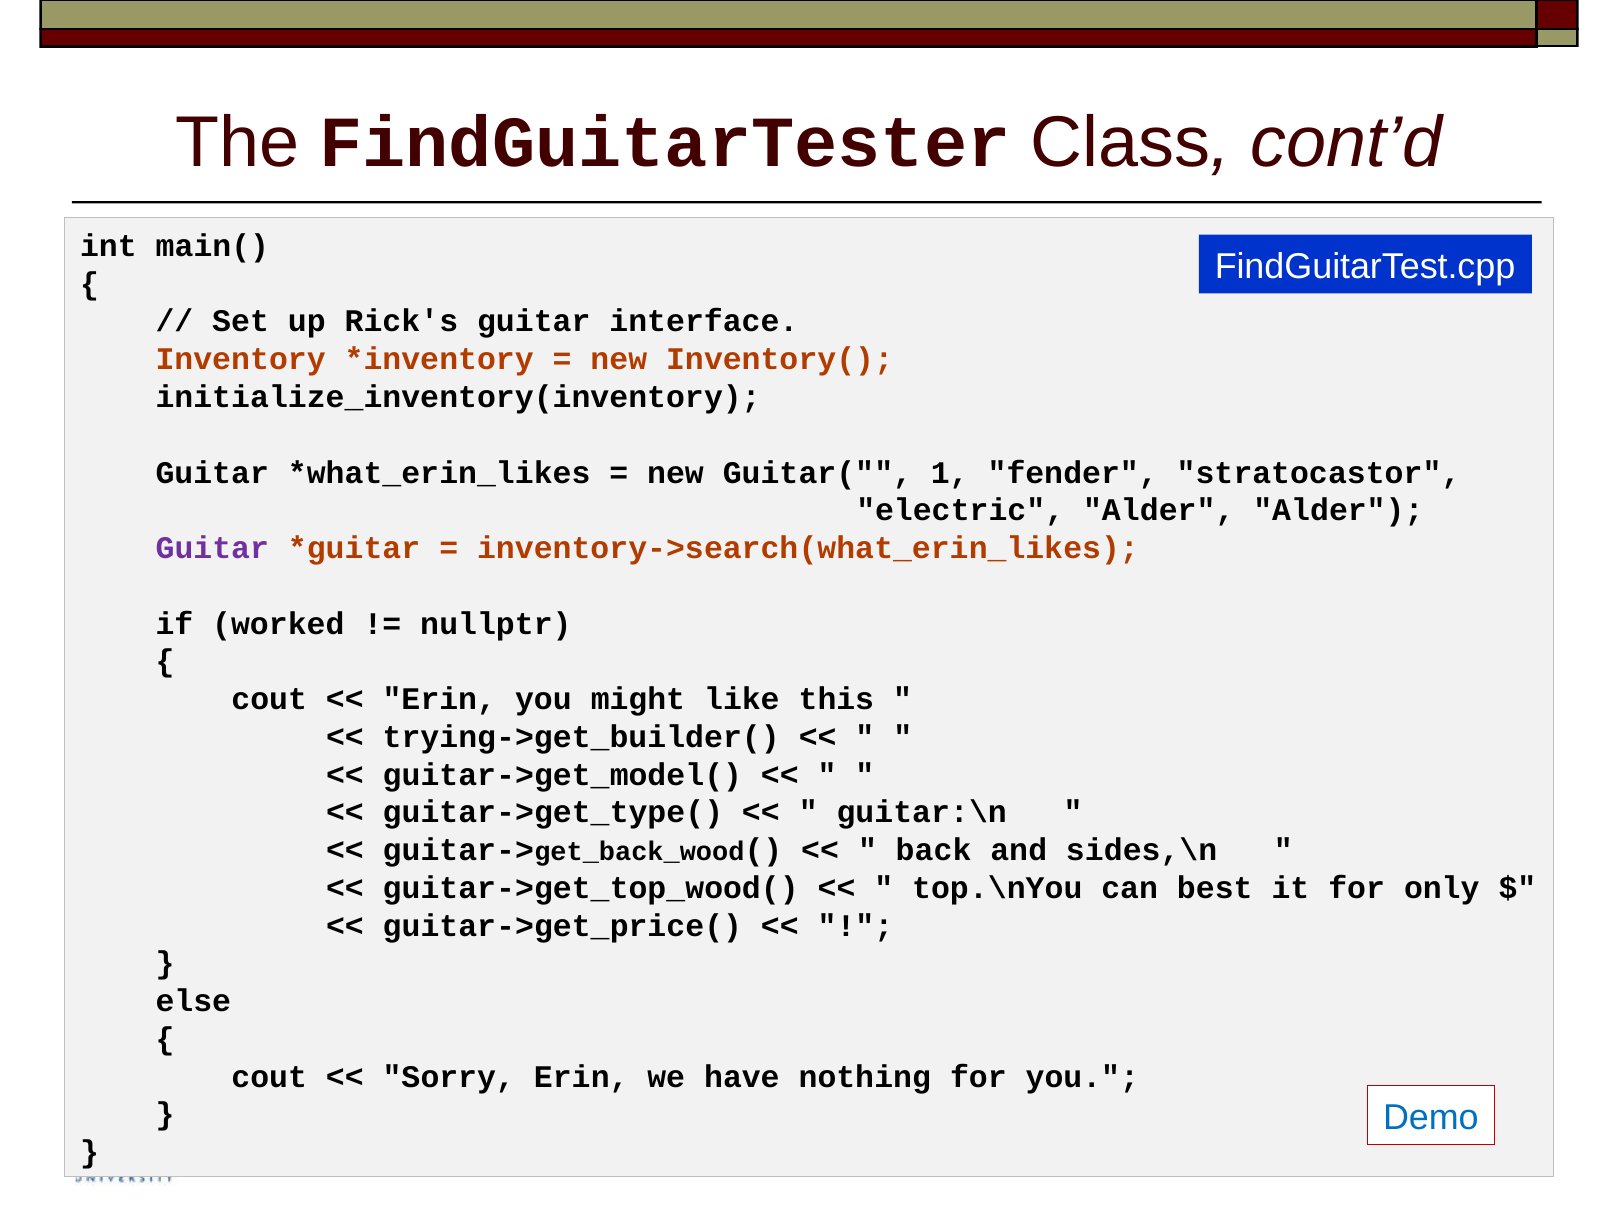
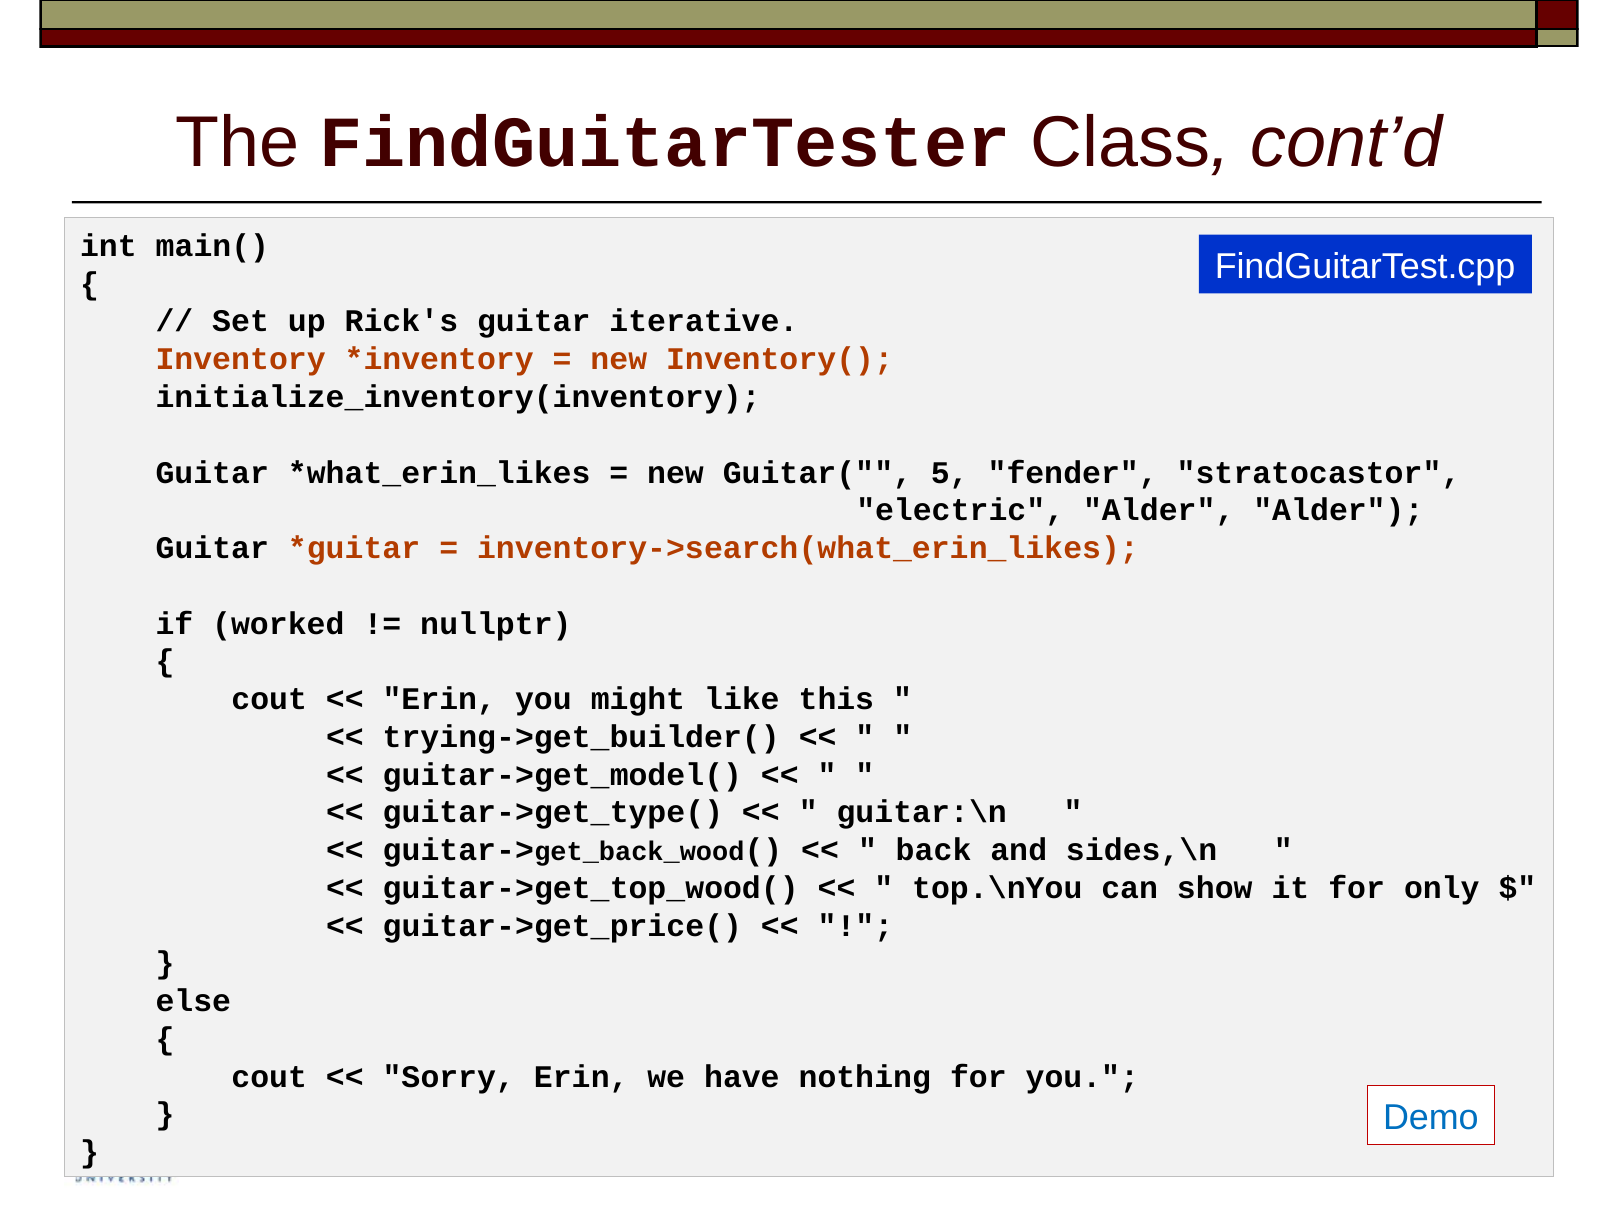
interface: interface -> iterative (704, 322)
1: 1 -> 5 (950, 473)
Guitar colour: purple -> black (212, 548)
best: best -> show (1215, 888)
